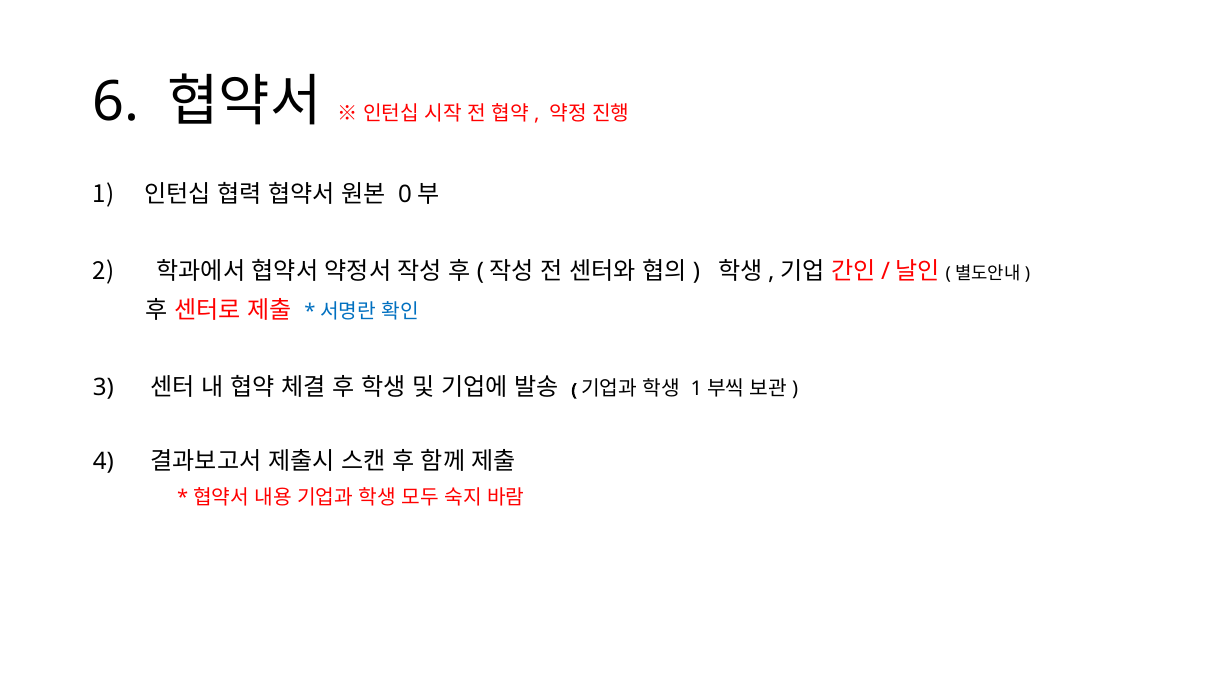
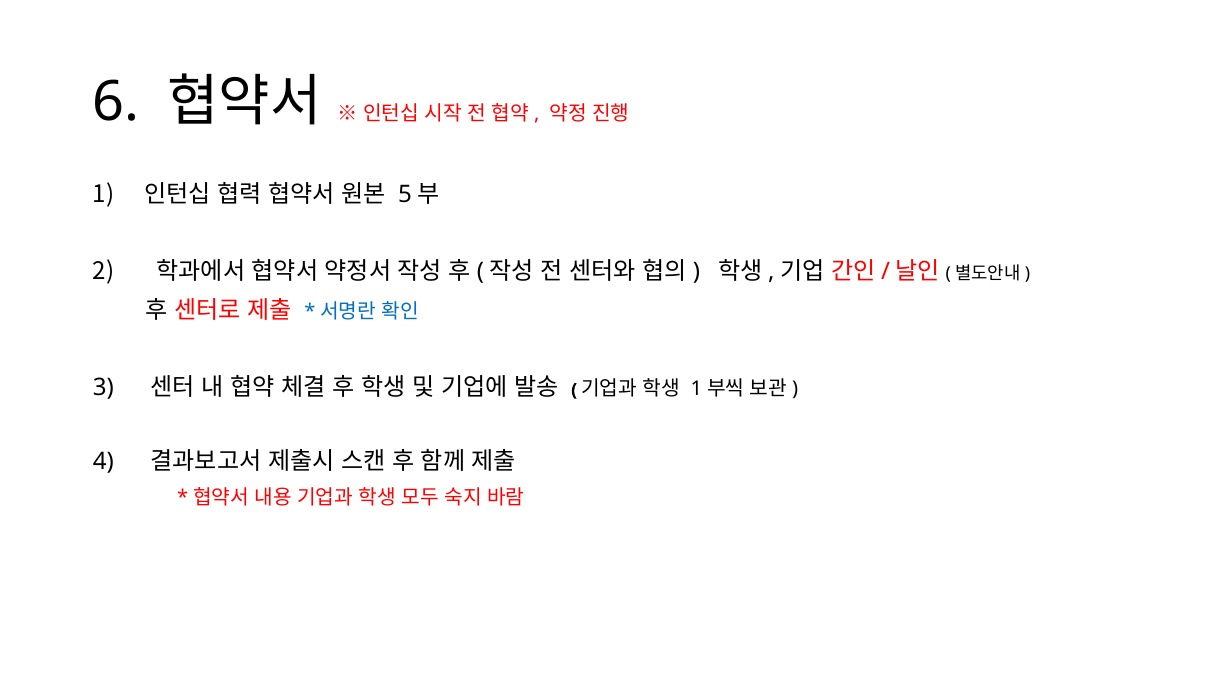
0: 0 -> 5 (405, 195)
